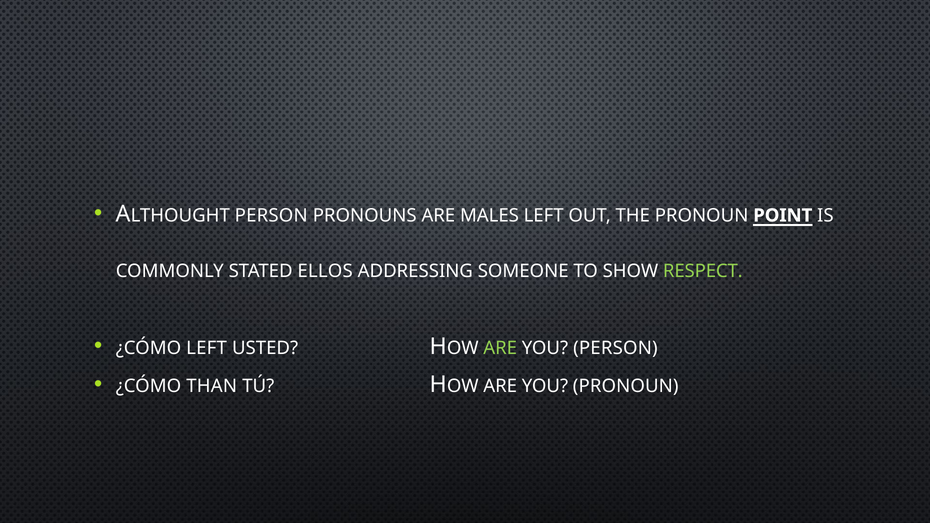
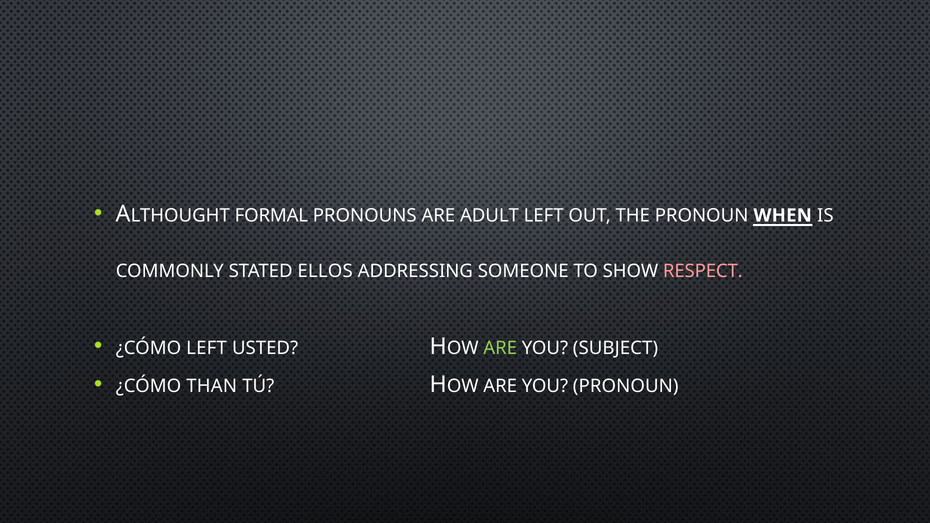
PERSON: PERSON -> FORMAL (271, 215)
MALES: MALES -> ADULT (489, 215)
POINT: POINT -> WHEN (783, 215)
RESPECT colour: light green -> pink (703, 271)
YOU PERSON: PERSON -> SUBJECT (615, 348)
